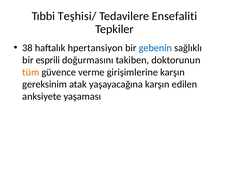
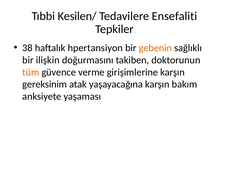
Teşhisi/: Teşhisi/ -> Kesilen/ (77, 16)
gebenin colour: blue -> orange (155, 48)
esprili: esprili -> ilişkin (48, 60)
edilen: edilen -> bakım (184, 85)
